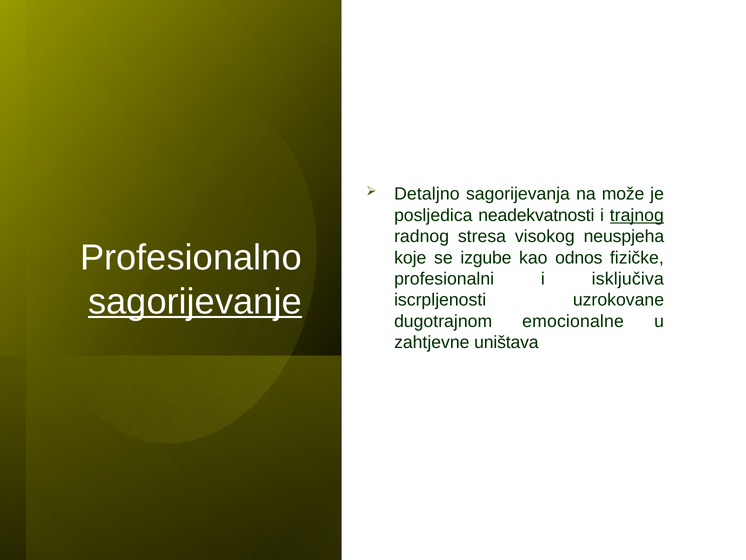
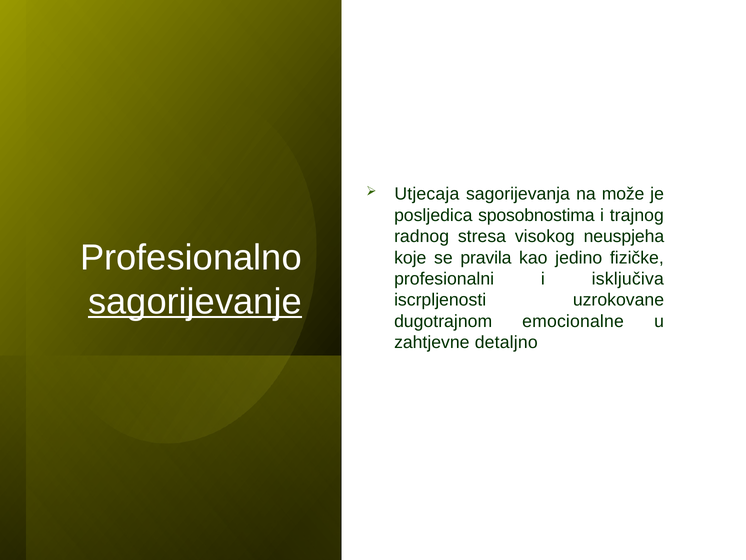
Detaljno: Detaljno -> Utjecaja (427, 194)
neadekvatnosti: neadekvatnosti -> sposobnostima (536, 215)
trajnog underline: present -> none (637, 215)
izgube: izgube -> pravila (486, 258)
odnos: odnos -> jedino (579, 258)
uništava: uništava -> detaljno (506, 342)
